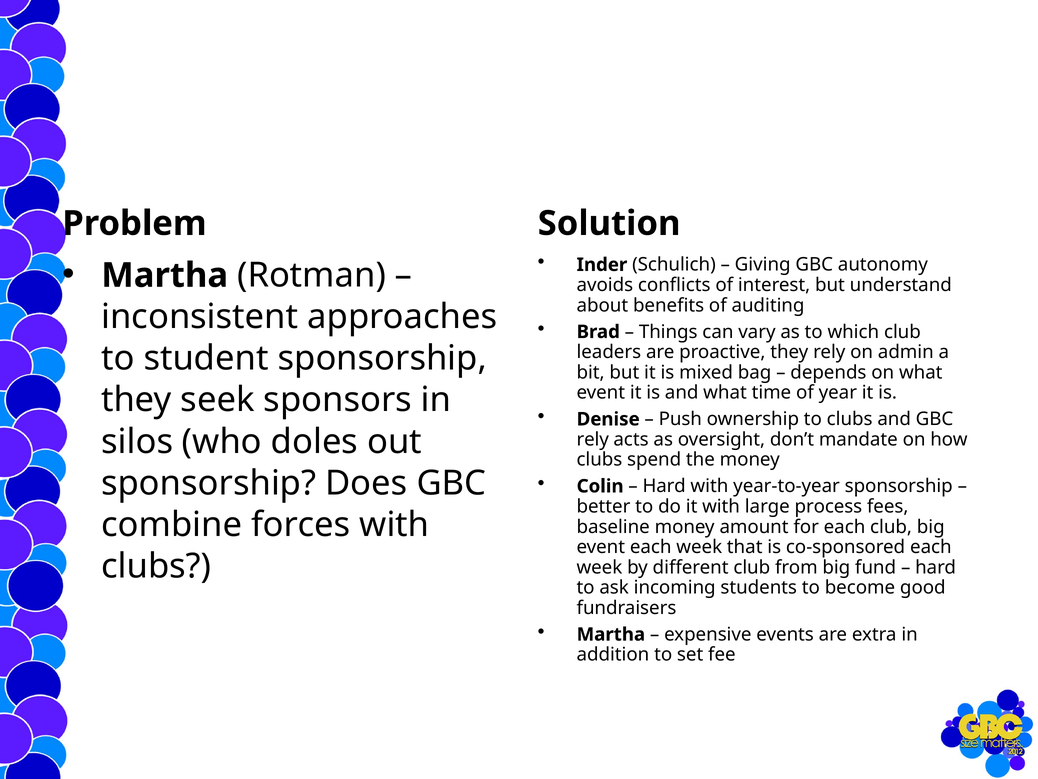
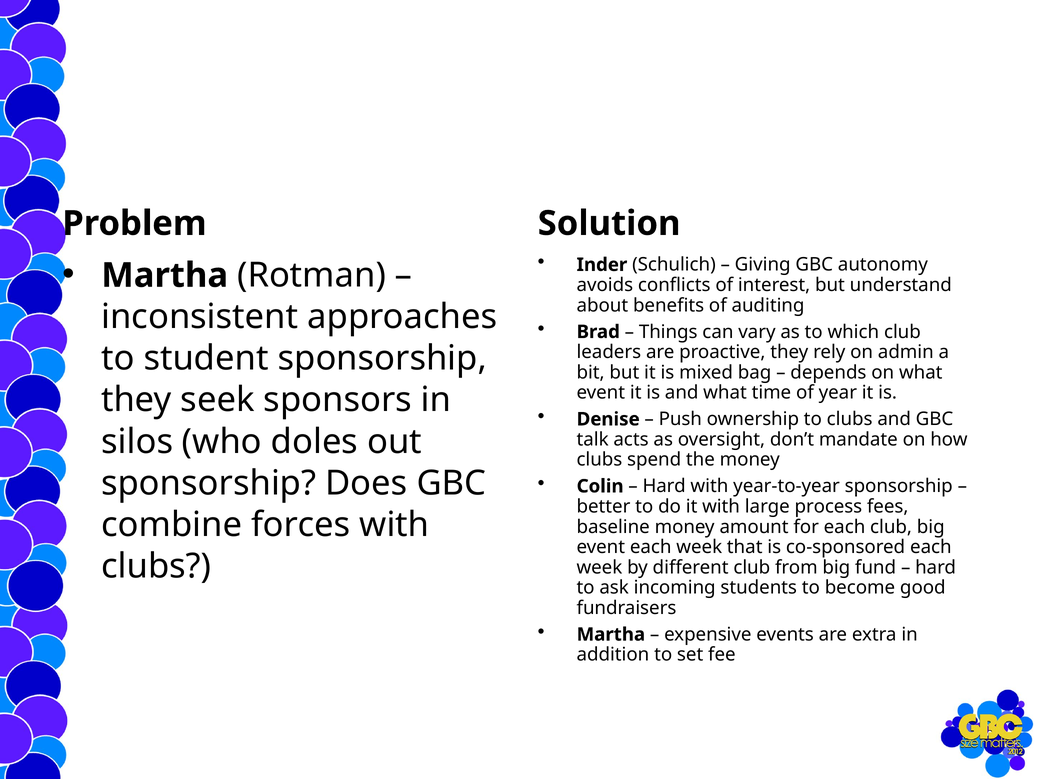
rely: rely -> talk (593, 439)
